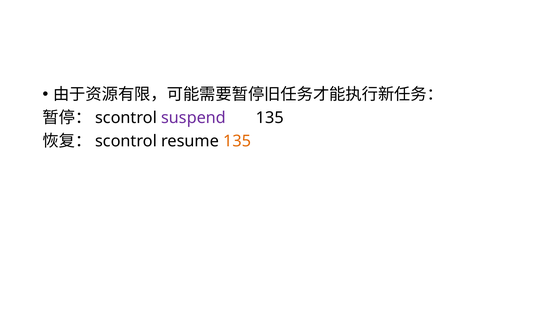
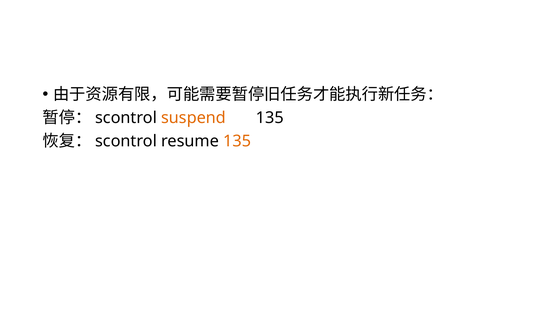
suspend colour: purple -> orange (194, 118)
